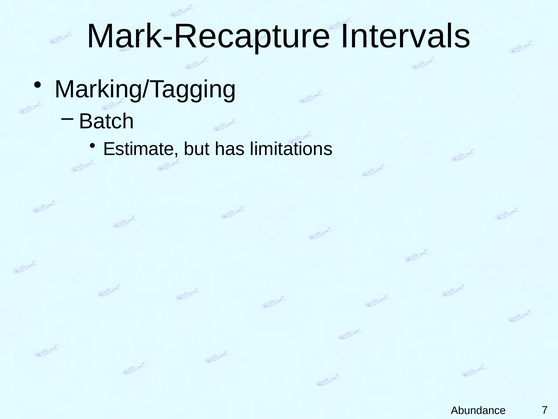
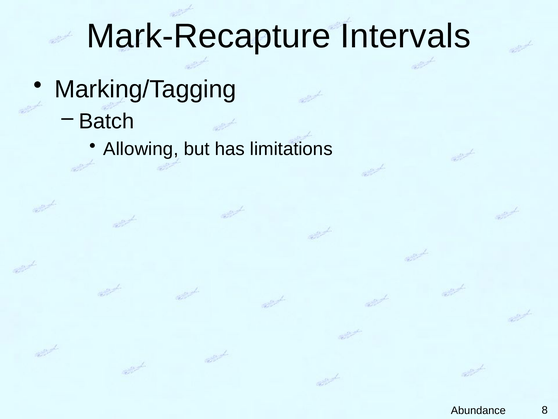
Estimate: Estimate -> Allowing (141, 149)
7: 7 -> 8 (545, 410)
